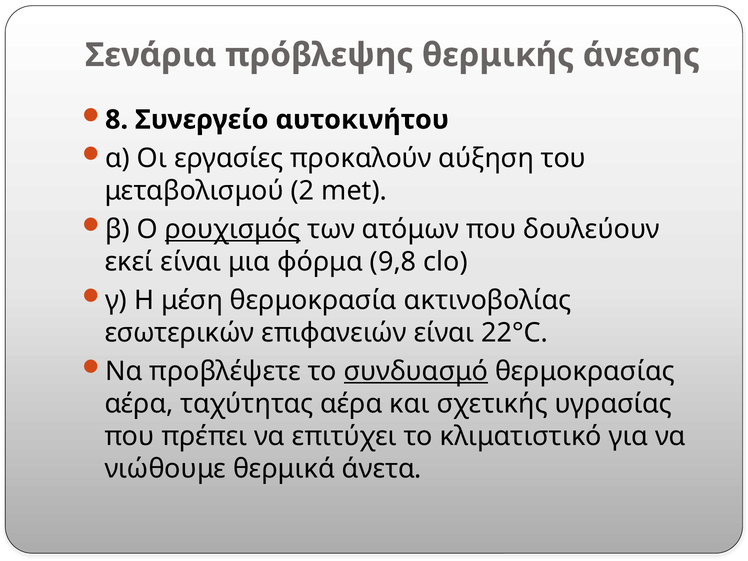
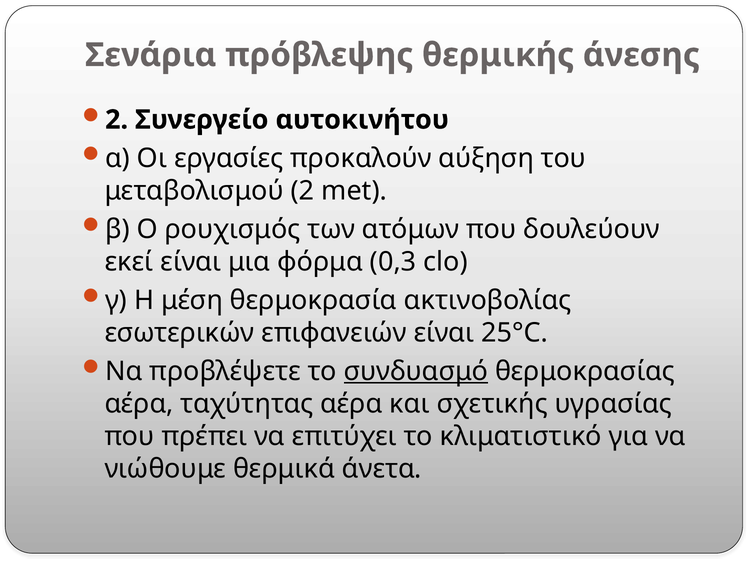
8: 8 -> 2 (117, 120)
ρουχισμός underline: present -> none (233, 229)
9,8: 9,8 -> 0,3 (393, 262)
22°C: 22°C -> 25°C (515, 333)
